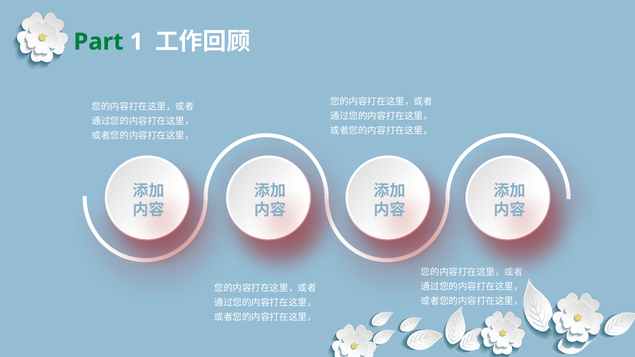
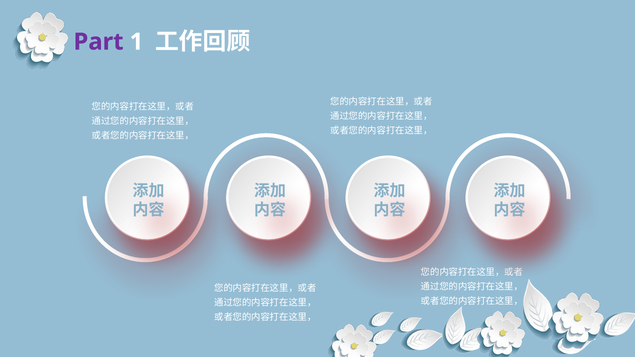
Part colour: green -> purple (99, 42)
